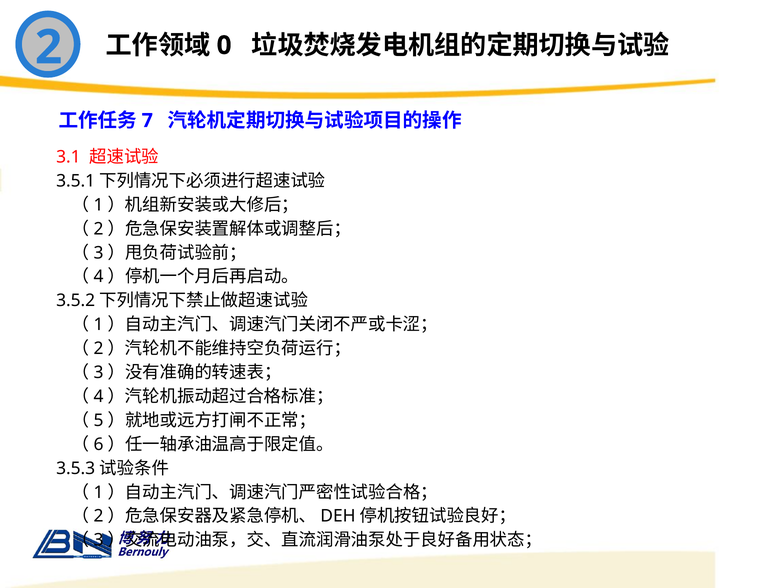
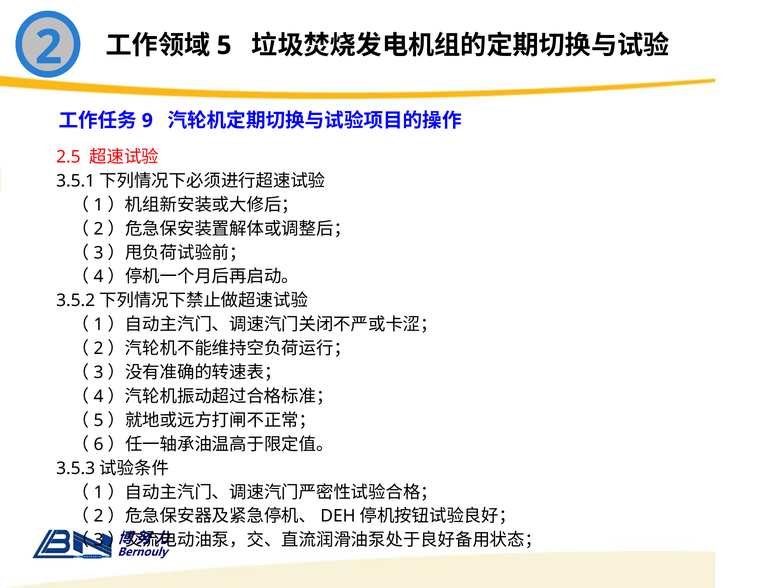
0: 0 -> 5 (224, 45)
7: 7 -> 9 (147, 121)
3.1: 3.1 -> 2.5 (68, 157)
